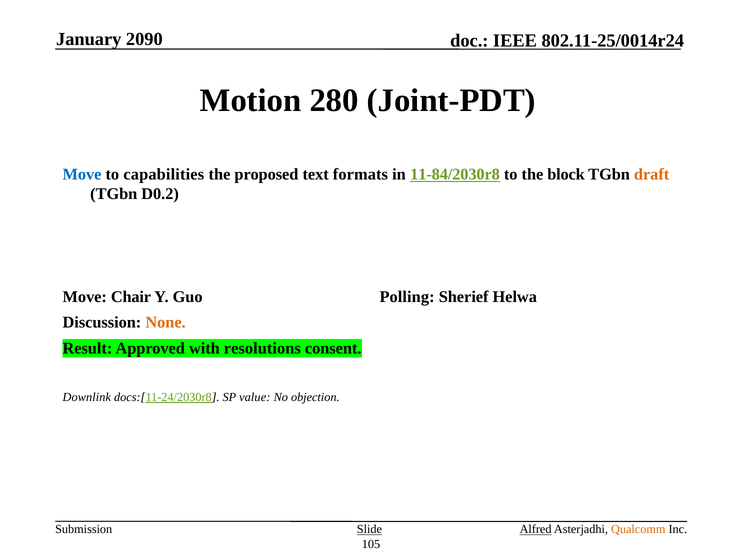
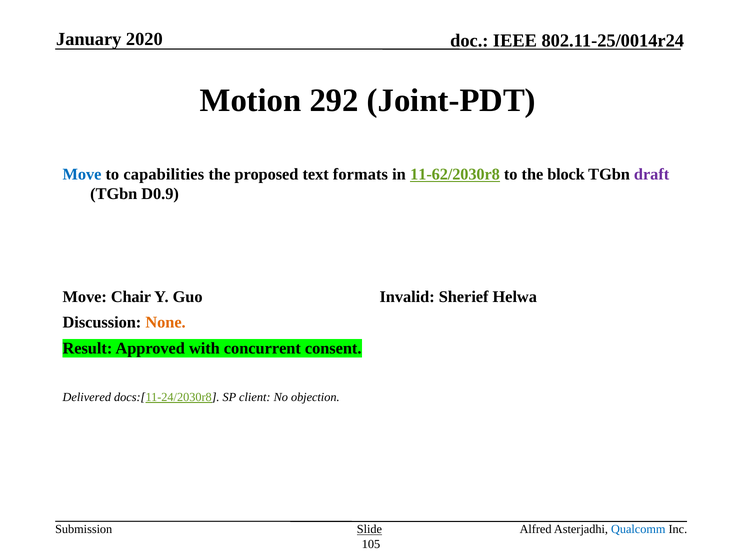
2090: 2090 -> 2020 (144, 39)
280: 280 -> 292 (334, 100)
11-84/2030r8: 11-84/2030r8 -> 11-62/2030r8 (455, 174)
draft colour: orange -> purple (652, 174)
D0.2: D0.2 -> D0.9 (160, 194)
Polling: Polling -> Invalid (407, 297)
resolutions: resolutions -> concurrent (262, 348)
Downlink: Downlink -> Delivered (87, 397)
value: value -> client (255, 397)
Alfred underline: present -> none (536, 529)
Qualcomm colour: orange -> blue (638, 529)
